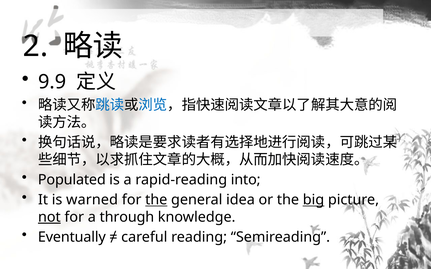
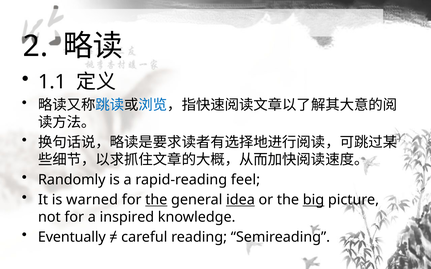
9.9: 9.9 -> 1.1 (52, 82)
Populated: Populated -> Randomly (72, 180)
into: into -> feel (246, 180)
idea underline: none -> present (240, 200)
not underline: present -> none (49, 217)
through: through -> inspired (127, 217)
